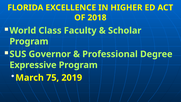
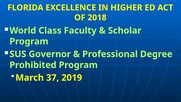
Expressive: Expressive -> Prohibited (33, 65)
75: 75 -> 37 (53, 78)
